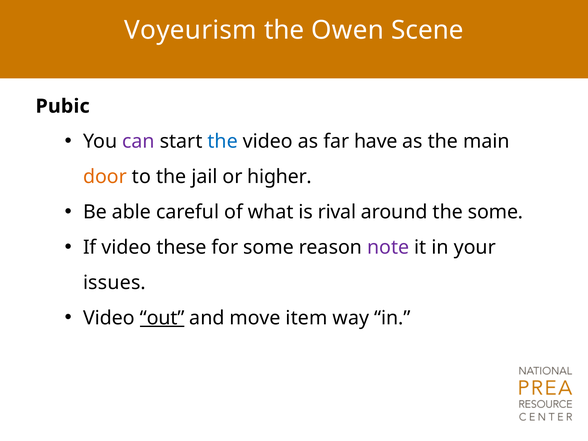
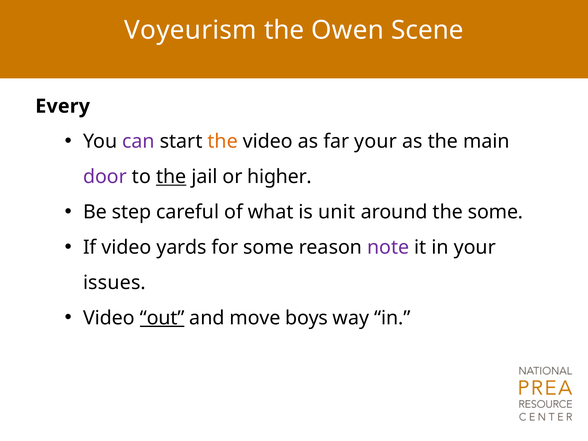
Pubic: Pubic -> Every (63, 106)
the colour: blue -> orange (223, 142)
far have: have -> your (376, 142)
door colour: orange -> purple (105, 177)
the underline: none -> present (171, 177)
able: able -> step (131, 212)
rival: rival -> unit (337, 212)
these: these -> yards (181, 247)
item: item -> boys (307, 318)
